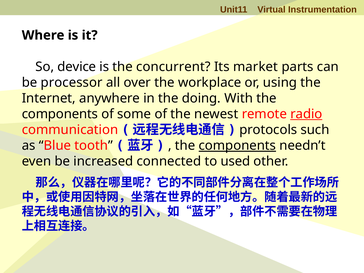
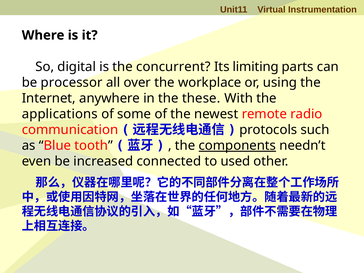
device: device -> digital (77, 67)
market: market -> limiting (256, 67)
doing: doing -> these (201, 98)
components: components -> applications (60, 114)
radio underline: present -> none (306, 114)
